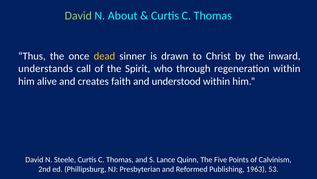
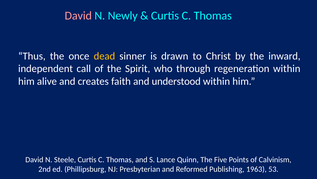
David colour: light green -> pink (78, 16)
About: About -> Newly (123, 16)
understands: understands -> independent (46, 68)
